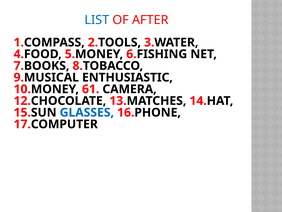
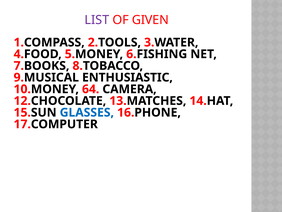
LIST colour: blue -> purple (97, 20)
AFTER: AFTER -> GIVEN (150, 20)
61: 61 -> 64 (91, 89)
